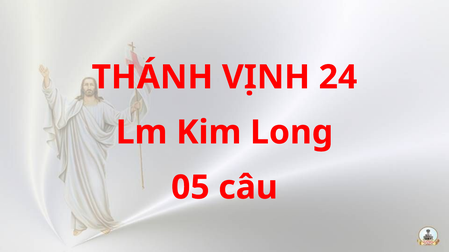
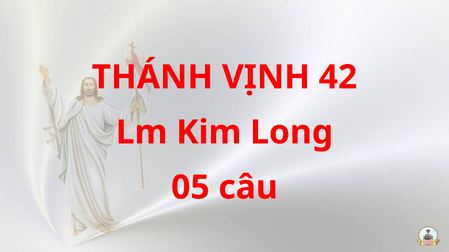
24: 24 -> 42 (338, 77)
